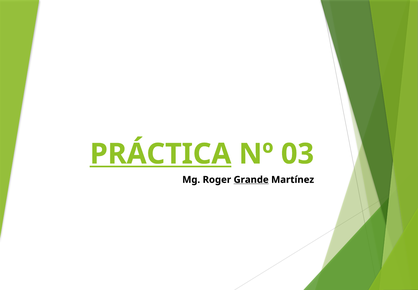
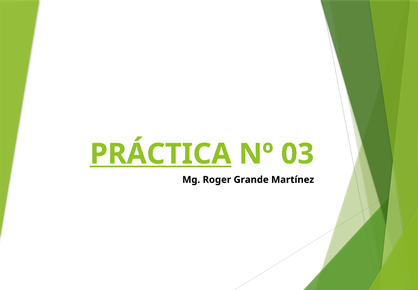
Grande underline: present -> none (251, 179)
